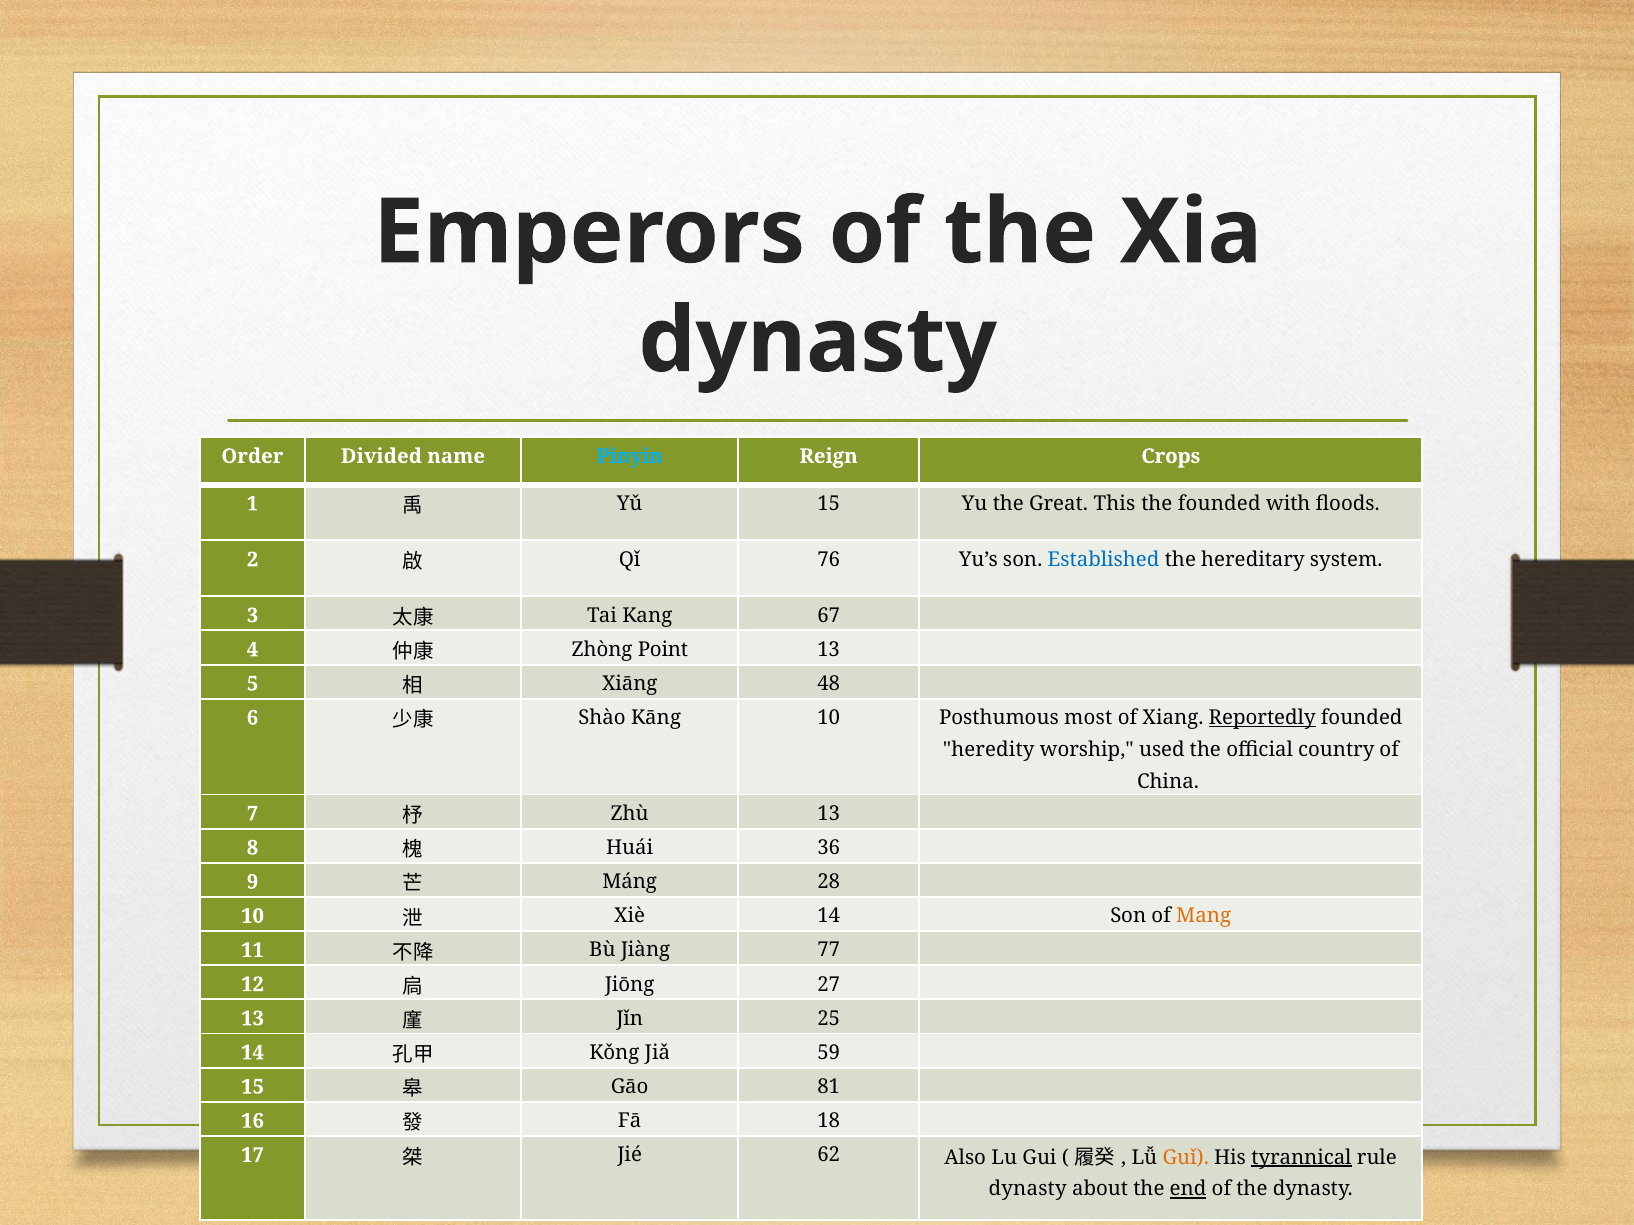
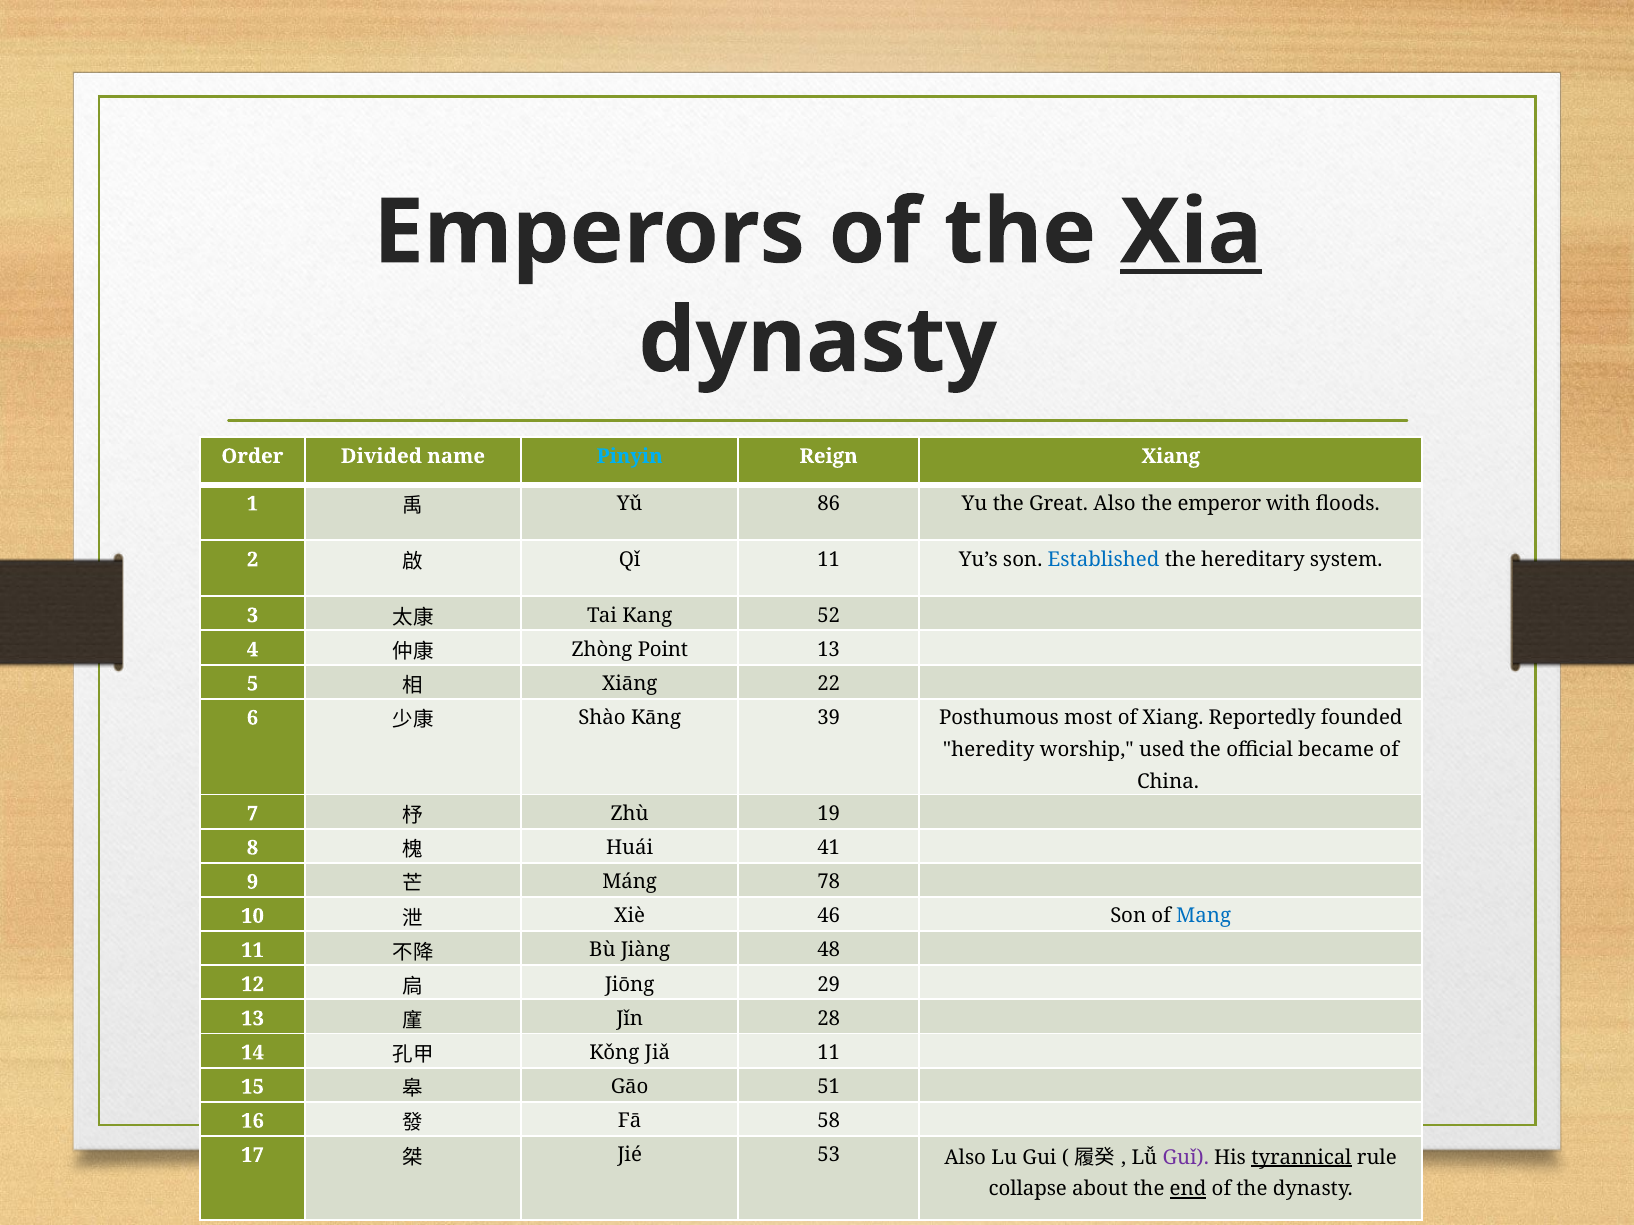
Xia underline: none -> present (1191, 232)
Reign Crops: Crops -> Xiang (1171, 456)
Yǔ 15: 15 -> 86 (829, 504)
Great This: This -> Also (1115, 504)
the founded: founded -> emperor (1219, 504)
Qǐ 76: 76 -> 11 (829, 560)
67: 67 -> 52 (829, 616)
48: 48 -> 22 (829, 684)
Kāng 10: 10 -> 39 (829, 718)
Reportedly underline: present -> none (1262, 718)
country: country -> became (1336, 750)
Zhù 13: 13 -> 19 (829, 814)
36: 36 -> 41 (829, 848)
28: 28 -> 78 (829, 882)
Xiè 14: 14 -> 46 (829, 916)
Mang colour: orange -> blue (1204, 916)
77: 77 -> 48 (829, 951)
27: 27 -> 29 (829, 985)
25: 25 -> 28 (829, 1019)
Jiǎ 59: 59 -> 11 (829, 1053)
81: 81 -> 51 (829, 1087)
18: 18 -> 58 (829, 1121)
62: 62 -> 53 (829, 1156)
Guǐ colour: orange -> purple (1186, 1158)
dynasty: dynasty -> collapse (1028, 1190)
